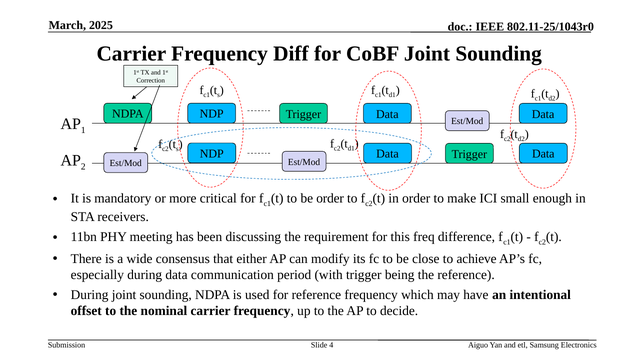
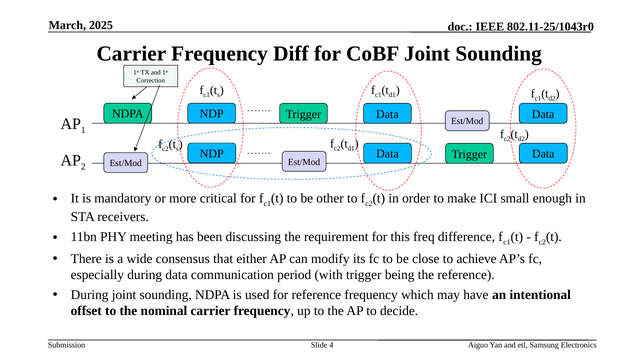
be order: order -> other (330, 198)
